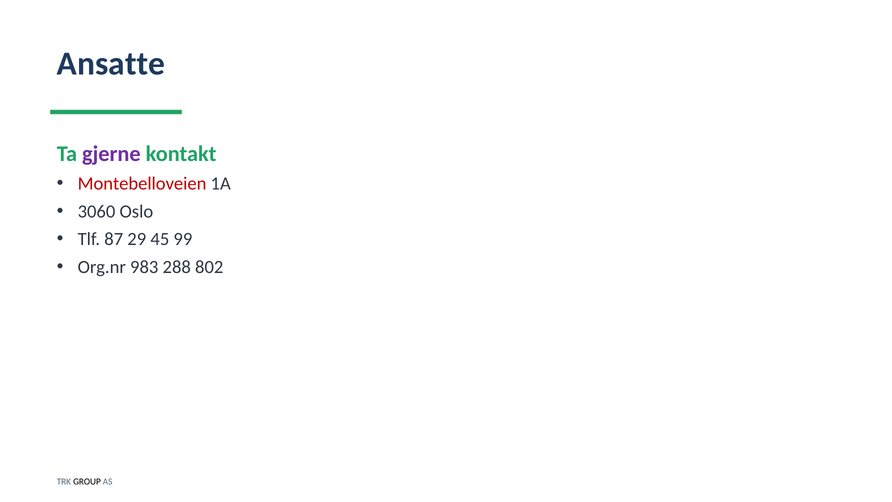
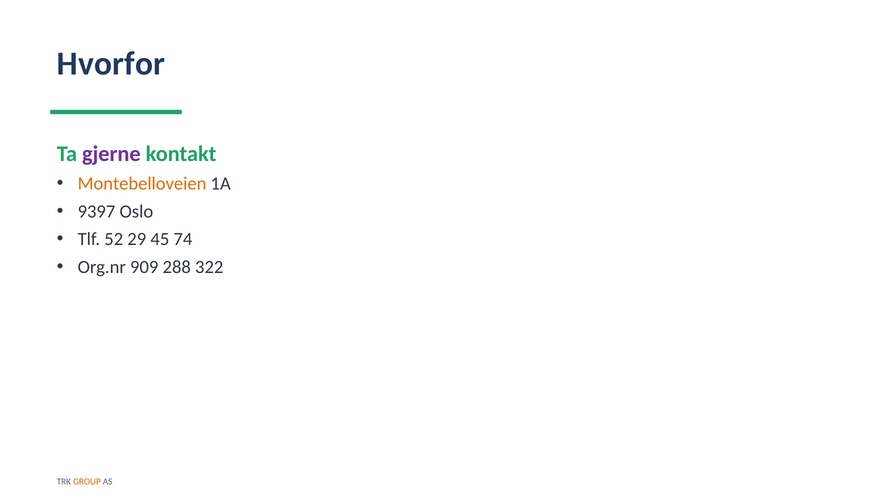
Ansatte: Ansatte -> Hvorfor (111, 64)
Montebelloveien colour: red -> orange (142, 183)
3060: 3060 -> 9397 (96, 211)
87: 87 -> 52 (114, 239)
99: 99 -> 74 (183, 239)
983: 983 -> 909 (144, 267)
802: 802 -> 322 (209, 267)
GROUP colour: black -> orange (87, 481)
